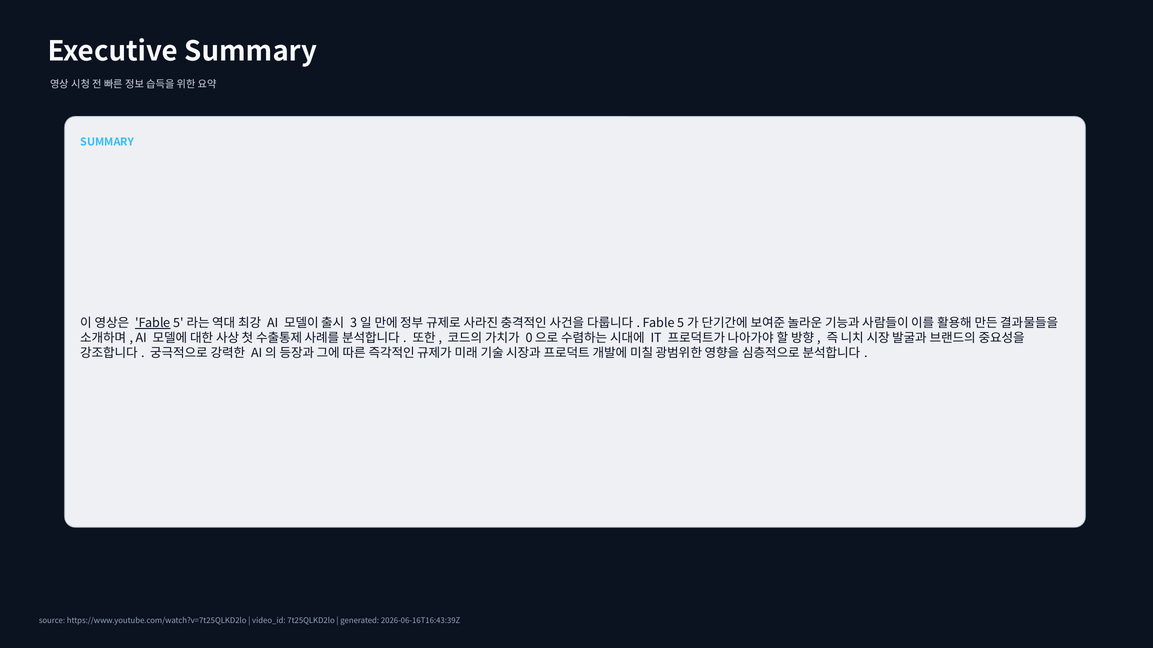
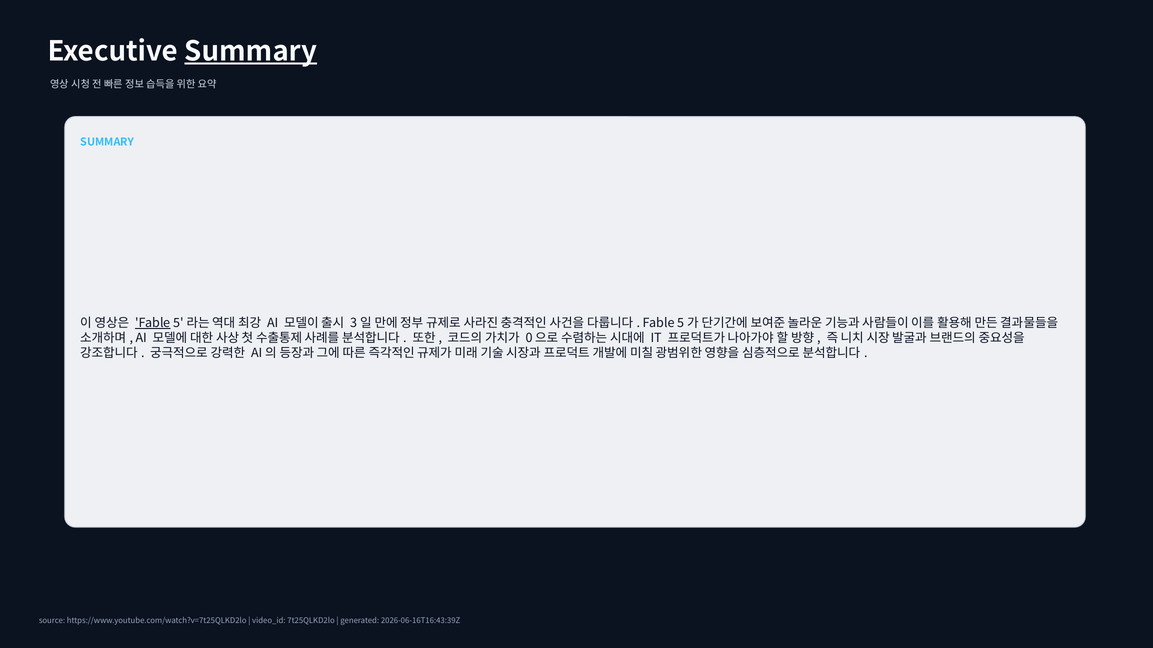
Summary underline: none -> present (251, 52)
